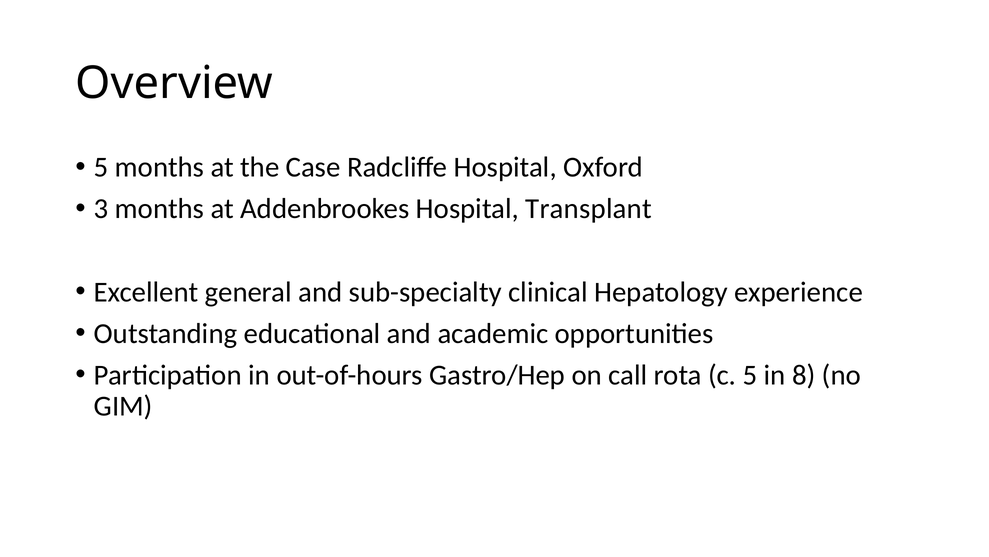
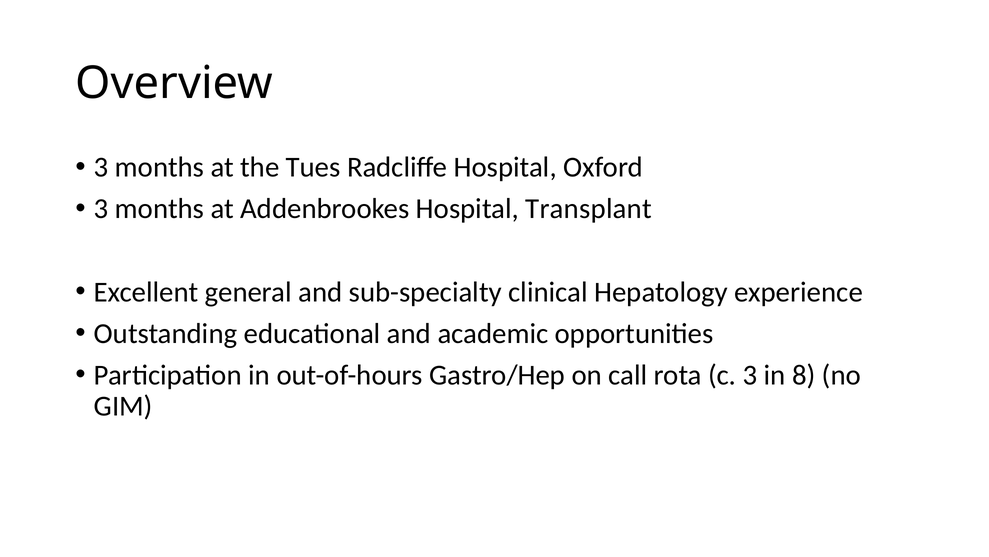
5: 5 -> 3 (101, 167)
Case: Case -> Tues (313, 167)
c 5: 5 -> 3 (750, 375)
